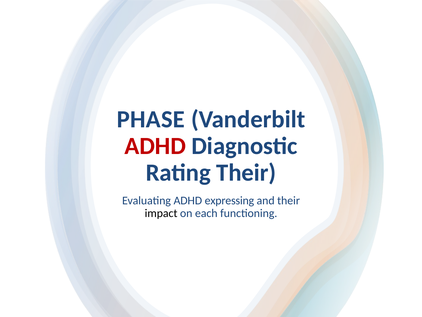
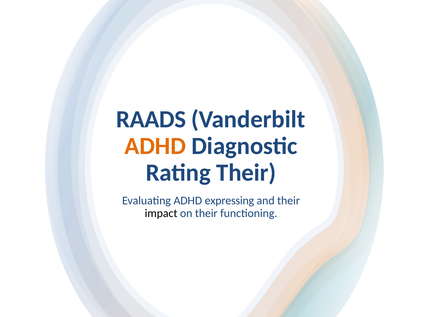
PHASE: PHASE -> RAADS (151, 119)
ADHD colour: red -> orange (155, 146)
on each: each -> their (206, 213)
